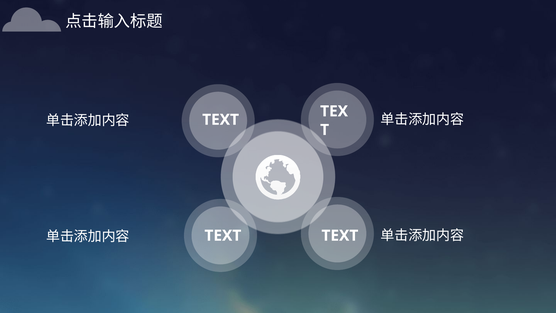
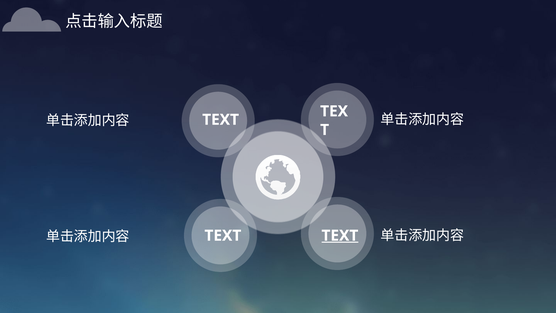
TEXT underline: none -> present (340, 235)
